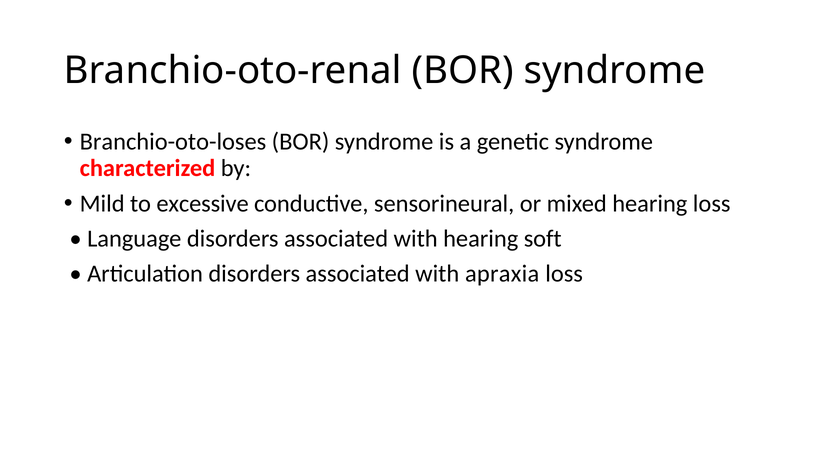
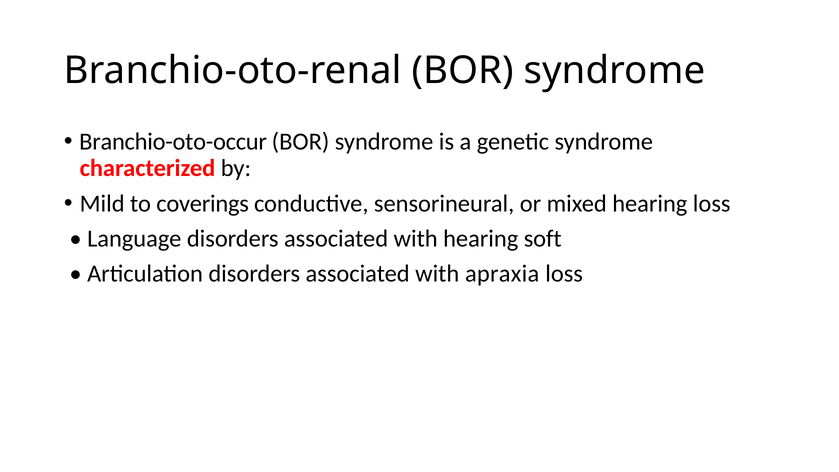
Branchio-oto-loses: Branchio-oto-loses -> Branchio-oto-occur (173, 142)
excessive: excessive -> coverings (203, 203)
